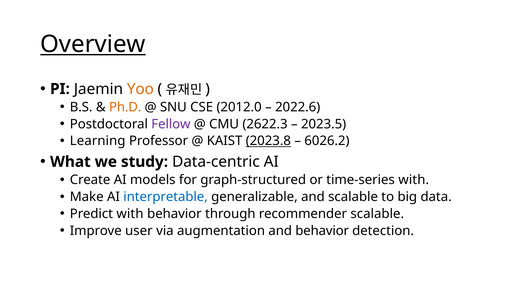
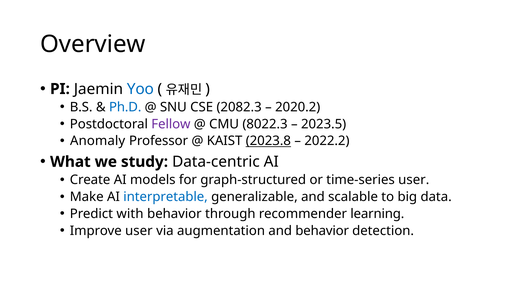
Overview underline: present -> none (93, 44)
Yoo colour: orange -> blue (140, 89)
Ph.D colour: orange -> blue (125, 107)
2012.0: 2012.0 -> 2082.3 (239, 107)
2022.6: 2022.6 -> 2020.2 (298, 107)
2622.3: 2622.3 -> 8022.3 (265, 124)
Learning: Learning -> Anomaly (98, 141)
6026.2: 6026.2 -> 2022.2 (327, 141)
time-series with: with -> user (414, 180)
recommender scalable: scalable -> learning (377, 214)
